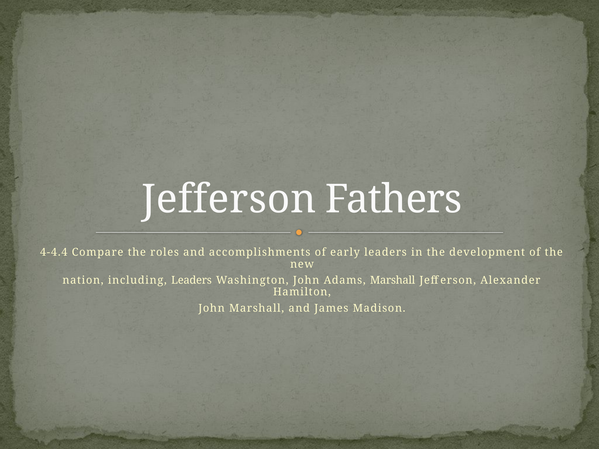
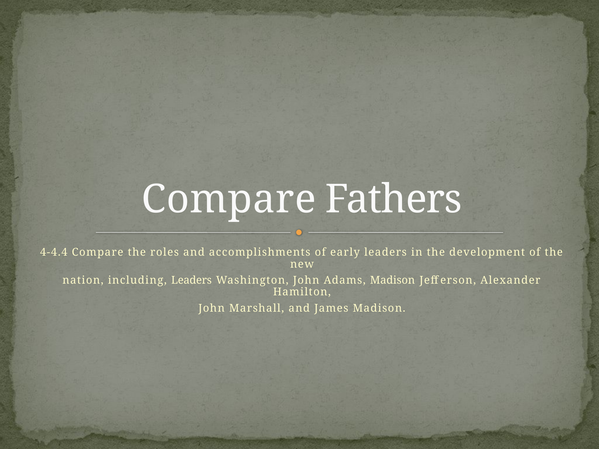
Jefferson: Jefferson -> Compare (229, 200)
Adams Marshall: Marshall -> Madison (393, 280)
